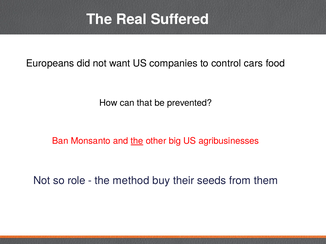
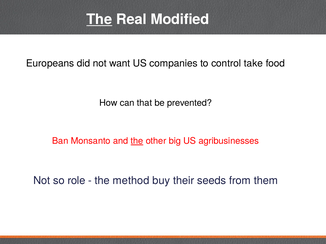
The underline: none -> present (99, 19)
Suffered: Suffered -> Modified (180, 19)
cars: cars -> take (253, 63)
